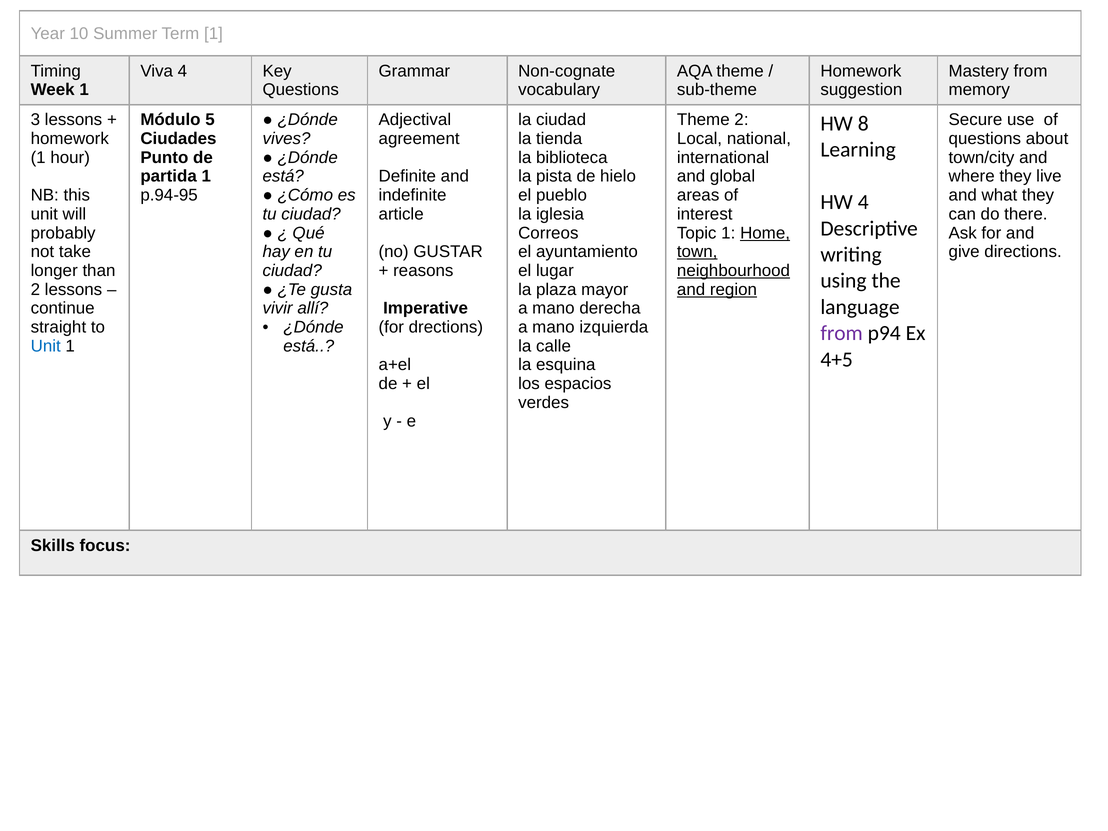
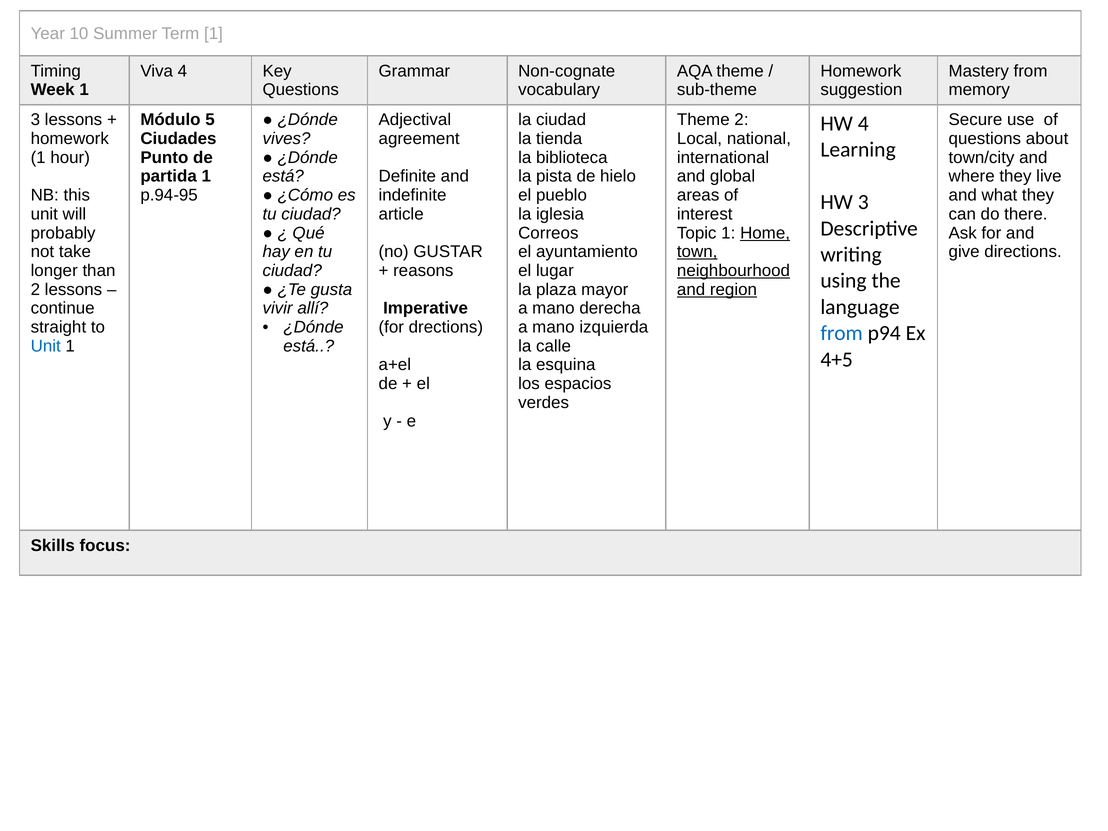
HW 8: 8 -> 4 (863, 124)
HW 4: 4 -> 3 (863, 202)
from colour: purple -> blue (842, 333)
